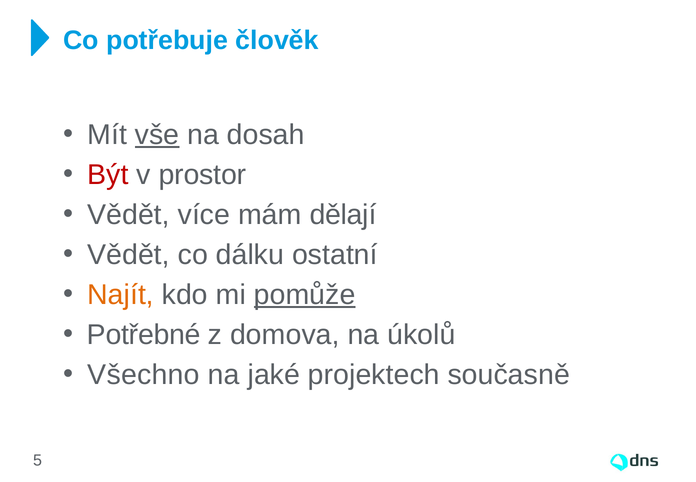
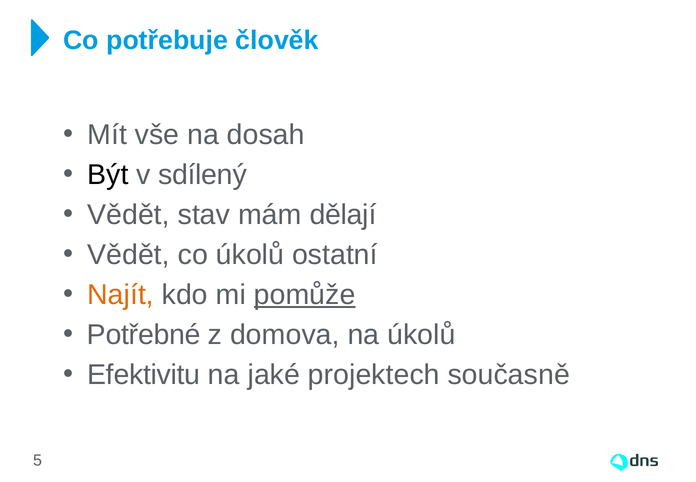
vše underline: present -> none (157, 135)
Být colour: red -> black (108, 175)
prostor: prostor -> sdílený (202, 175)
více: více -> stav (204, 215)
co dálku: dálku -> úkolů (250, 255)
Všechno: Všechno -> Efektivitu (144, 375)
